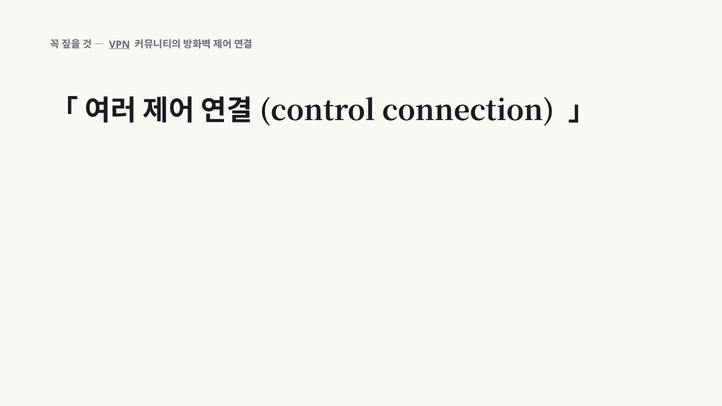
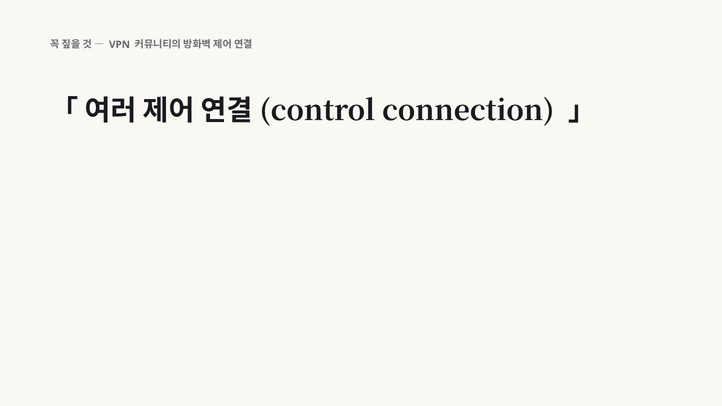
VPN underline: present -> none (119, 45)
